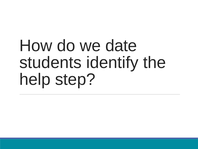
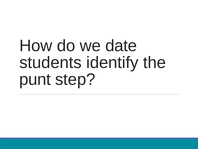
help: help -> punt (35, 79)
